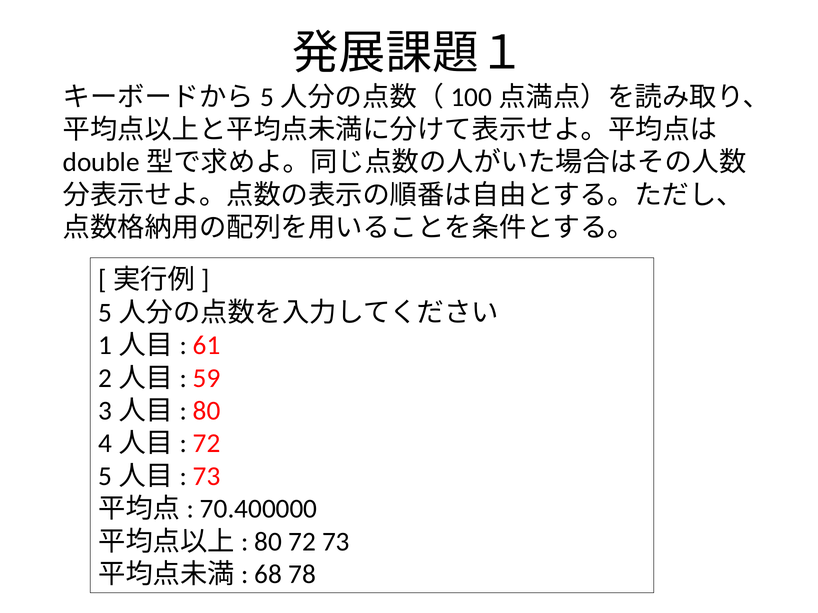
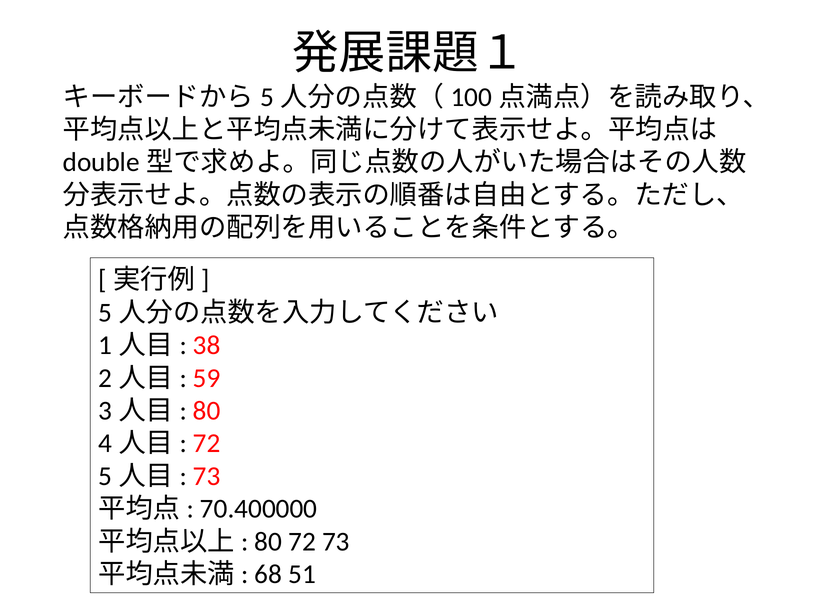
61: 61 -> 38 (207, 346)
78: 78 -> 51 (302, 575)
